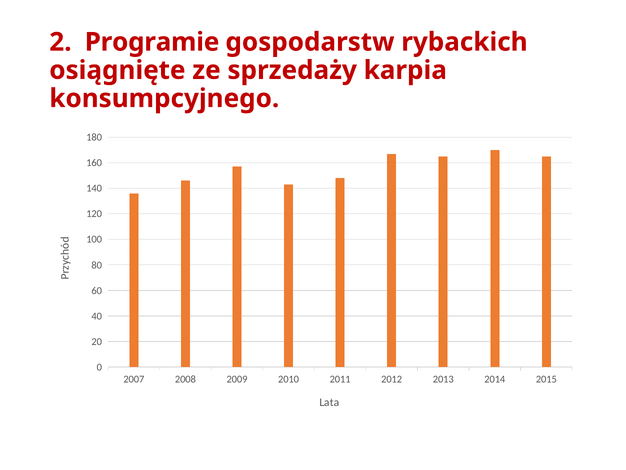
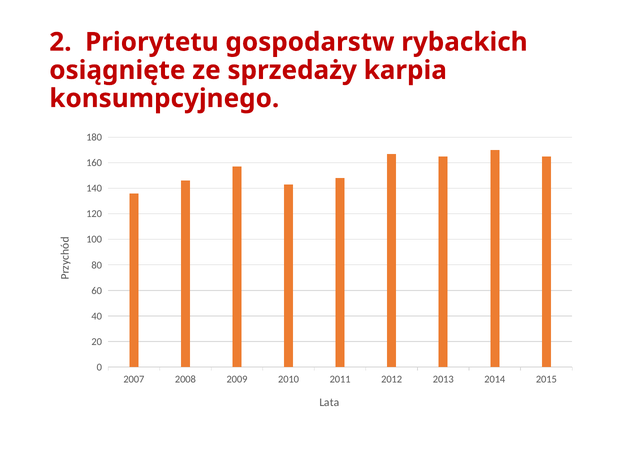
Programie: Programie -> Priorytetu (152, 42)
